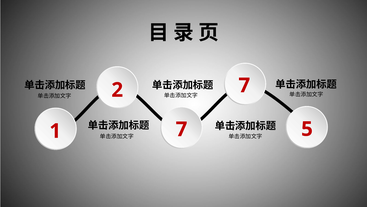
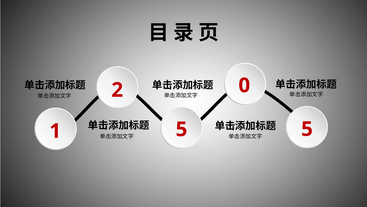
2 7: 7 -> 0 (244, 85)
1 7: 7 -> 5 (181, 129)
